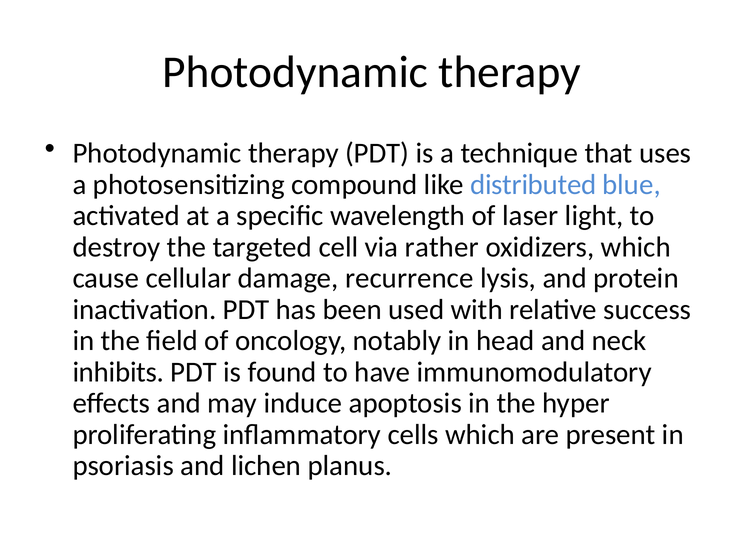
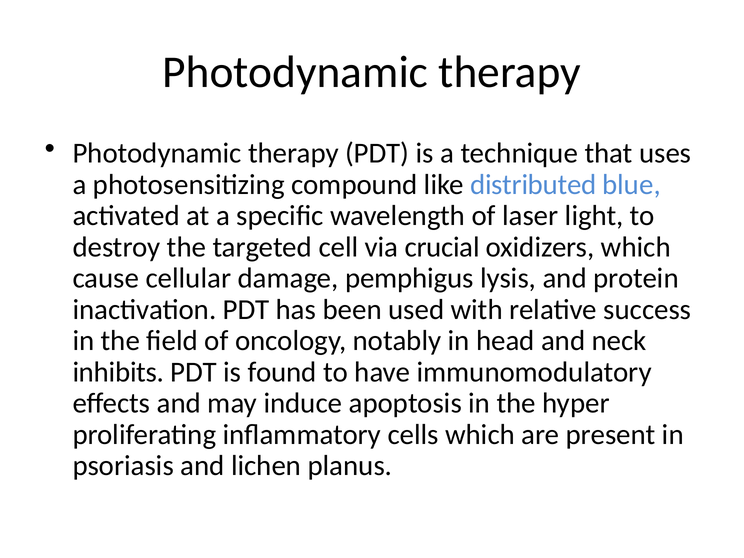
rather: rather -> crucial (442, 247)
recurrence: recurrence -> pemphigus (409, 278)
